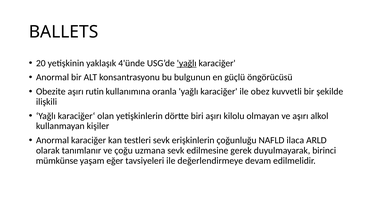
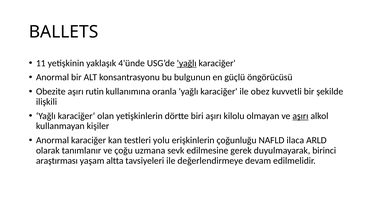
20: 20 -> 11 (41, 63)
aşırı underline: none -> present (300, 116)
testleri sevk: sevk -> yolu (161, 140)
mümkünse: mümkünse -> araştırması (57, 161)
eğer: eğer -> altta (115, 161)
